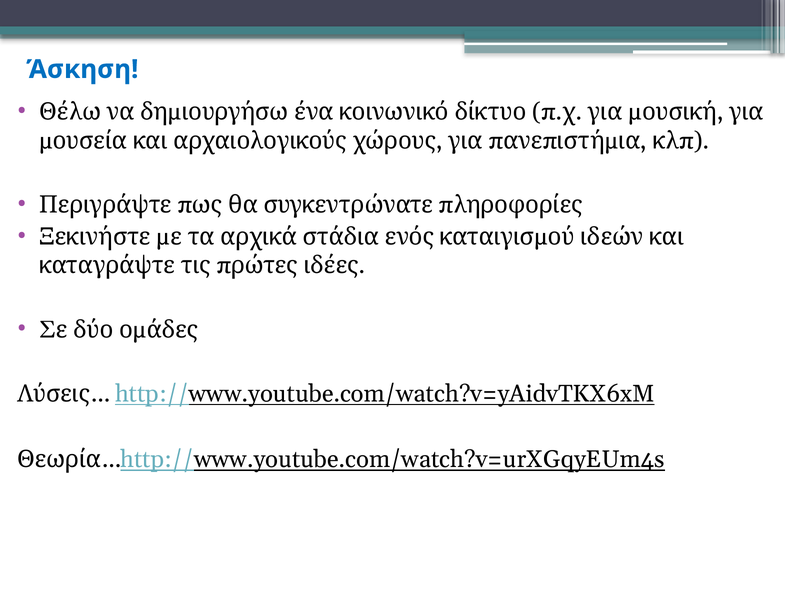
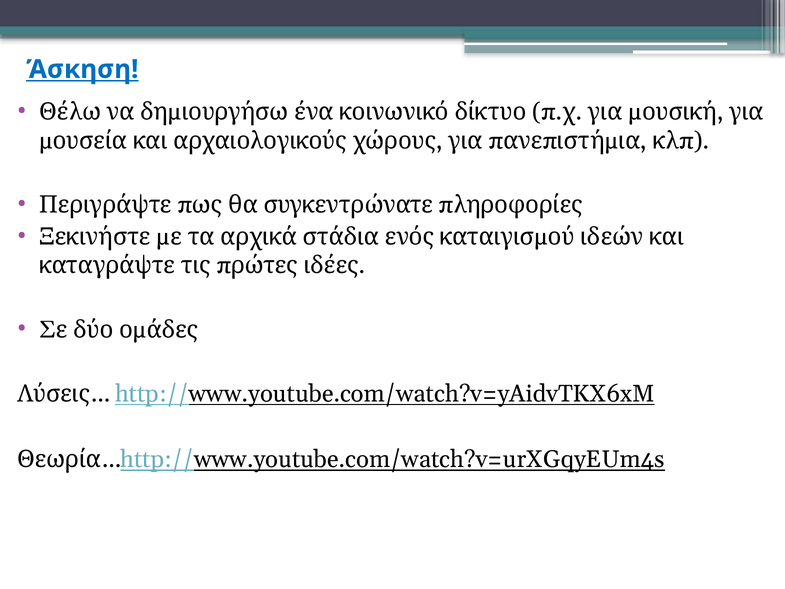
Άσκηση underline: none -> present (82, 69)
